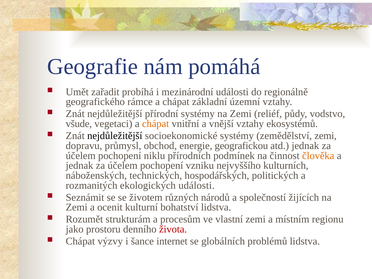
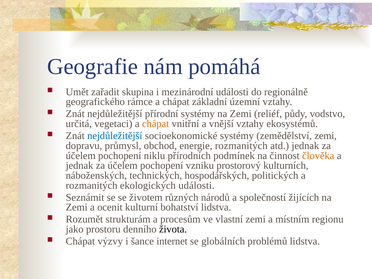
probíhá: probíhá -> skupina (138, 92)
všude: všude -> určitá (79, 124)
nejdůležitější colour: black -> blue (115, 136)
energie geografickou: geografickou -> rozmanitých (241, 146)
nejvyššího: nejvyššího -> prostorový (239, 166)
života colour: red -> black (173, 229)
